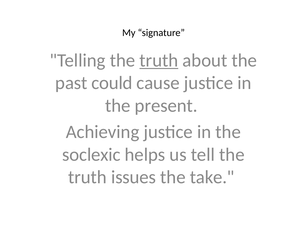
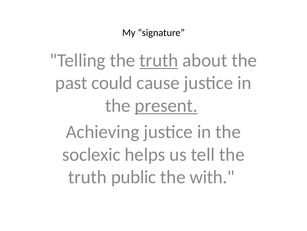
present underline: none -> present (166, 105)
issues: issues -> public (134, 177)
take: take -> with (212, 177)
